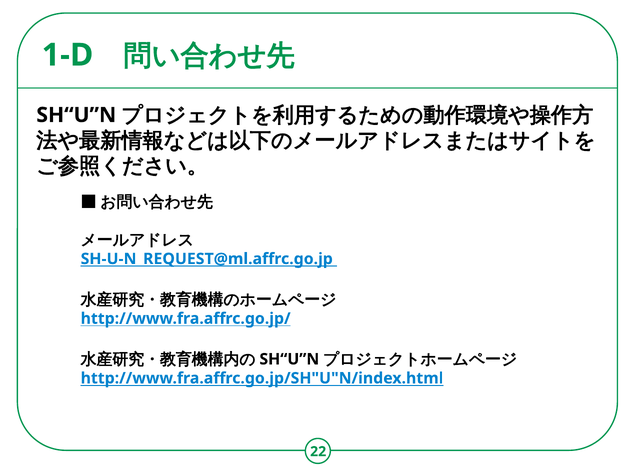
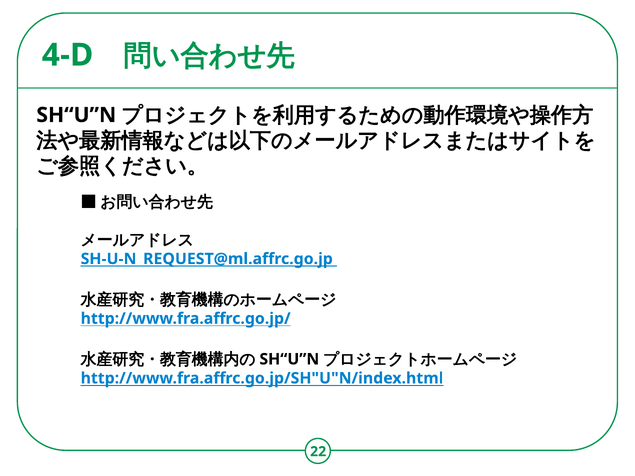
1-D: 1-D -> 4-D (68, 55)
